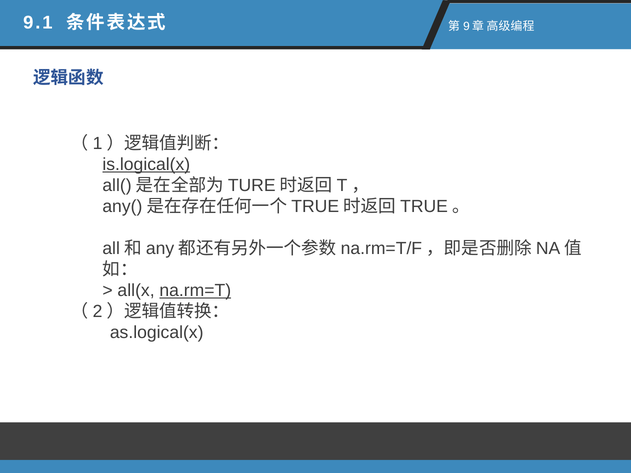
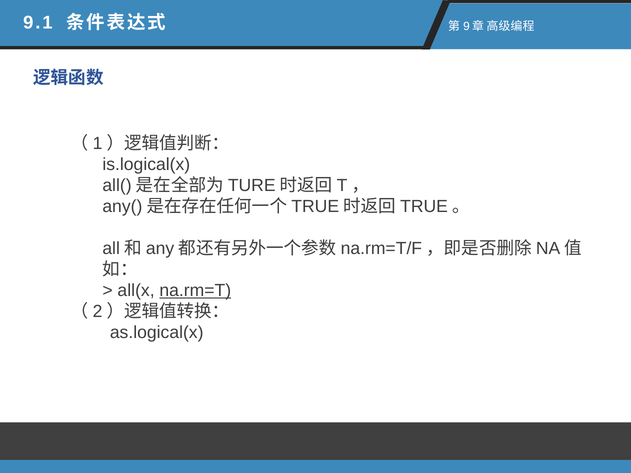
is.logical(x underline: present -> none (146, 164)
